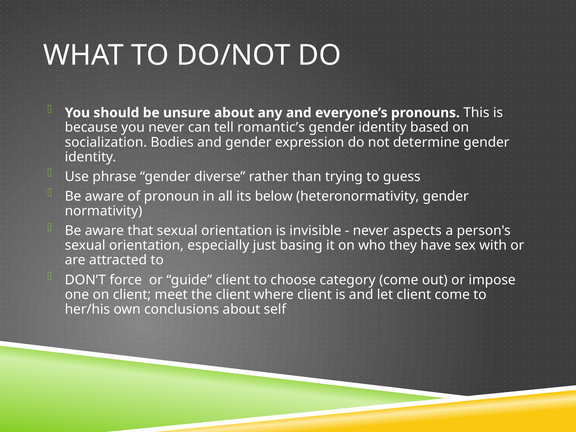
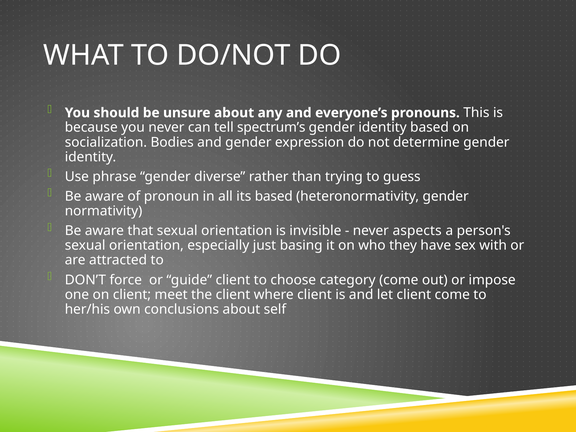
romantic’s: romantic’s -> spectrum’s (271, 127)
its below: below -> based (274, 196)
